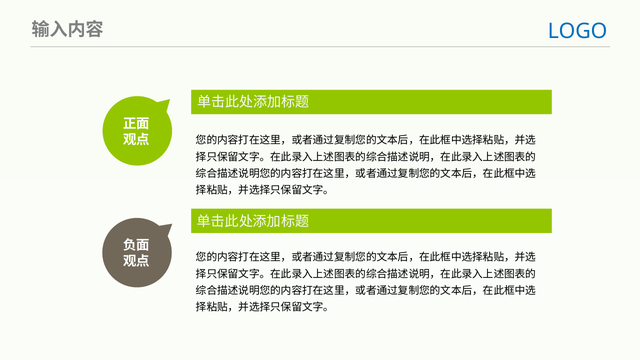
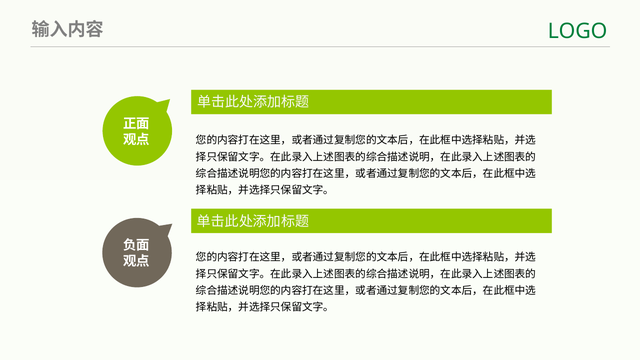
LOGO colour: blue -> green (578, 31)
